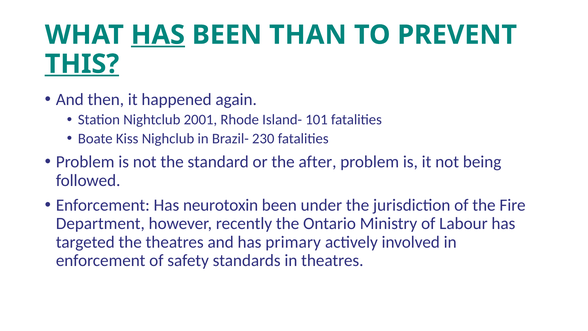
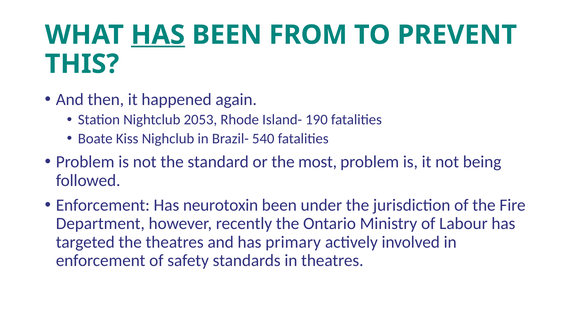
THAN: THAN -> FROM (308, 35)
THIS underline: present -> none (82, 64)
2001: 2001 -> 2053 (200, 120)
101: 101 -> 190 (317, 120)
230: 230 -> 540 (263, 139)
after: after -> most (318, 162)
